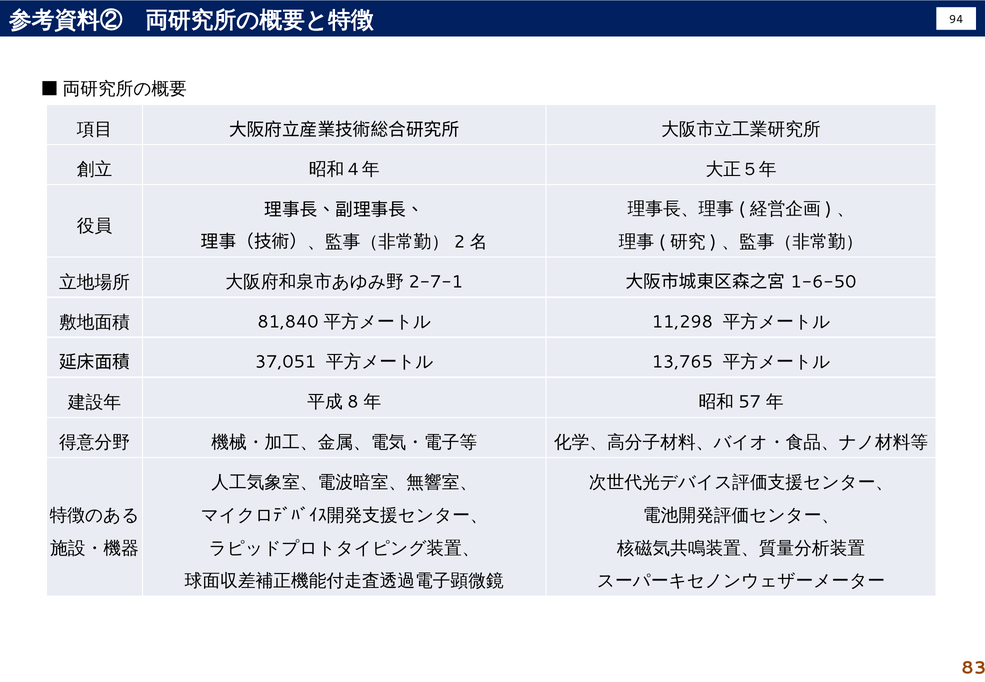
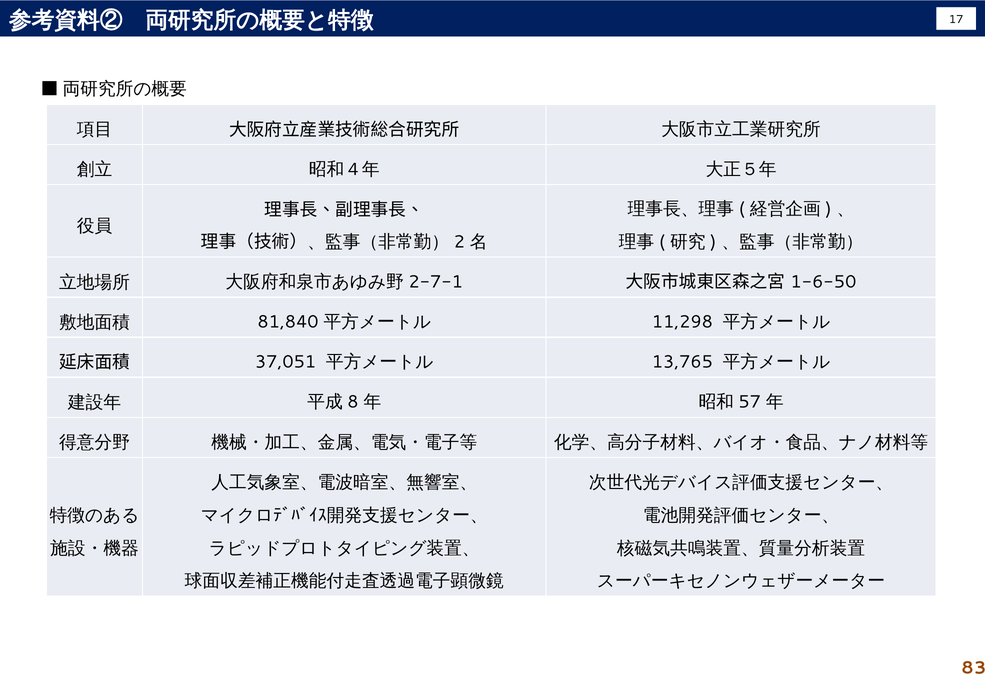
94: 94 -> 17 (956, 19)
